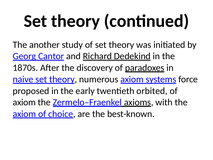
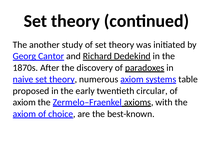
force: force -> table (188, 79)
orbited: orbited -> circular (152, 91)
